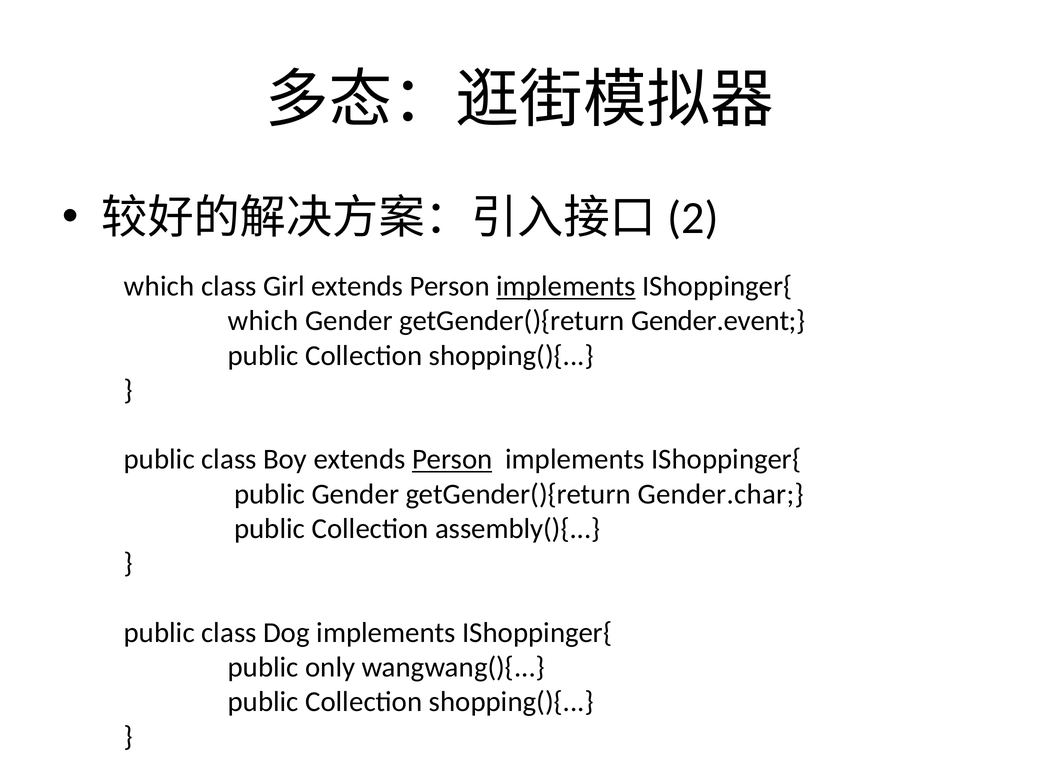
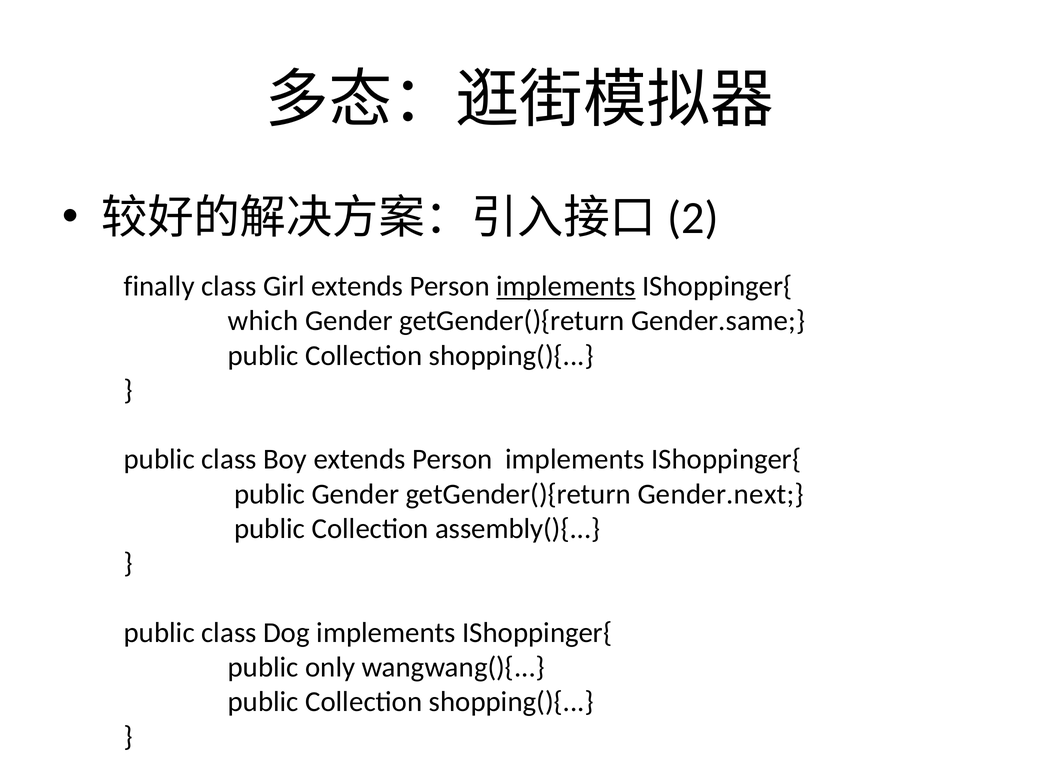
which: which -> finally (159, 286)
Gender.event: Gender.event -> Gender.same (718, 321)
Person underline: present -> none (452, 460)
Gender.char: Gender.char -> Gender.next (721, 494)
